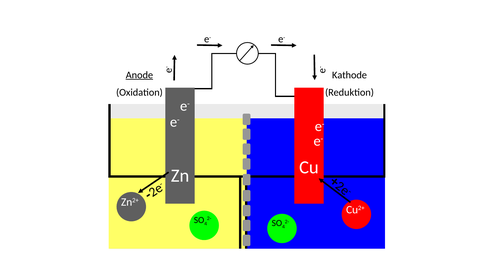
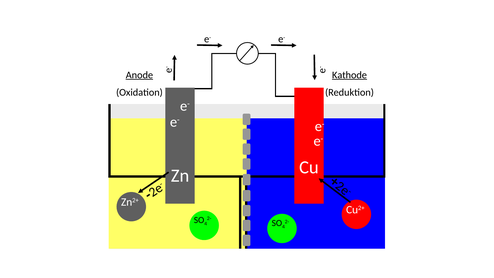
Kathode underline: none -> present (349, 75)
